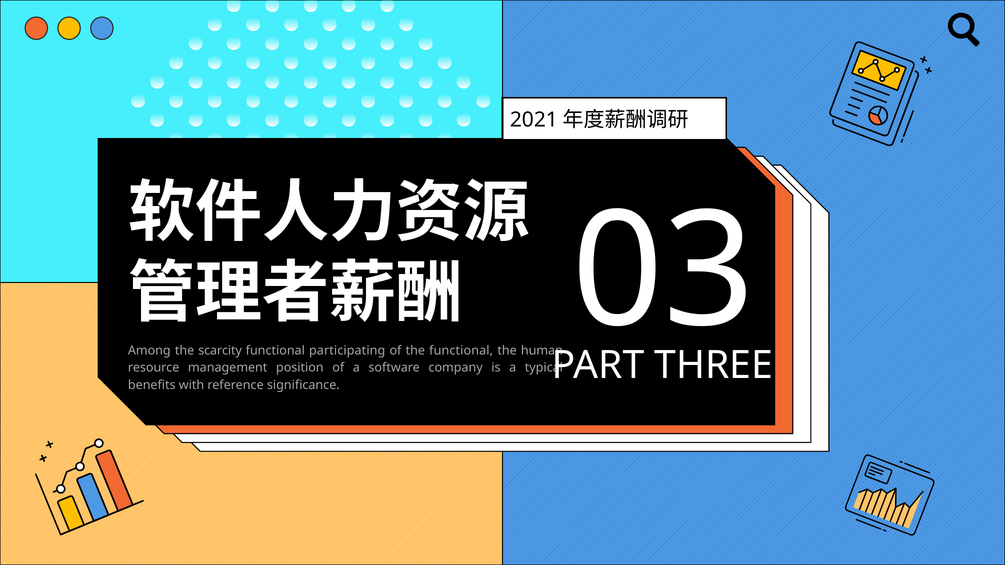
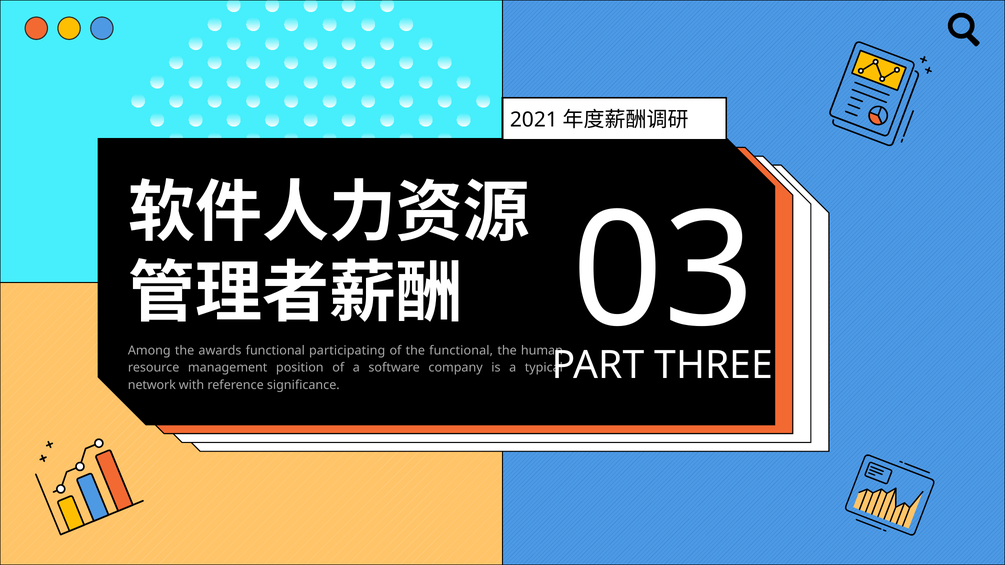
scarcity: scarcity -> awards (220, 351)
benefits: benefits -> network (152, 385)
